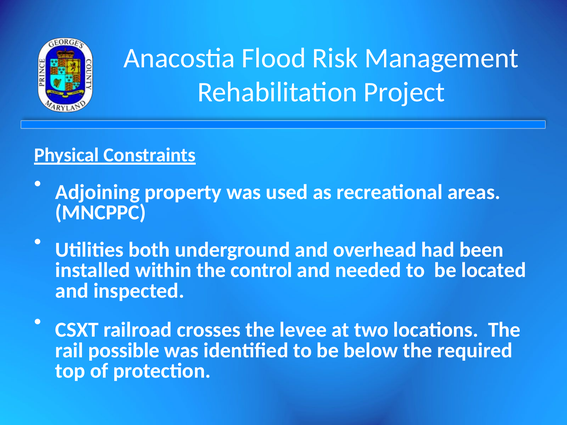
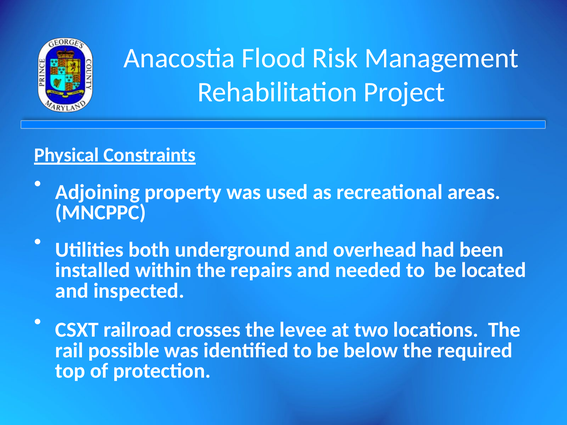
control: control -> repairs (261, 270)
